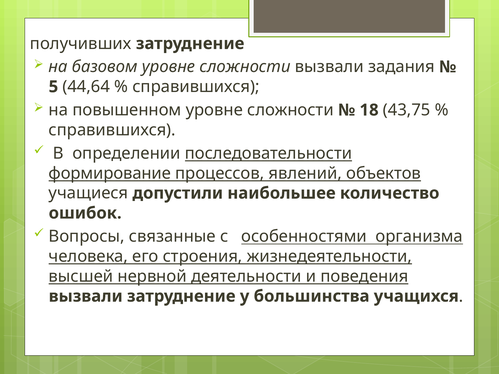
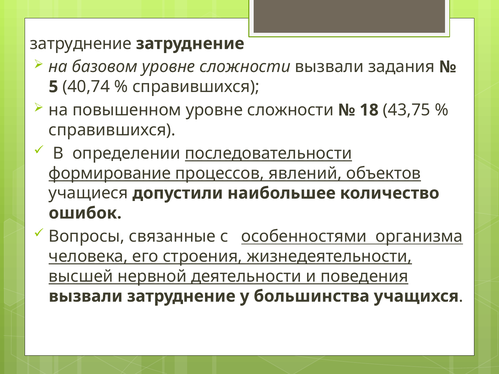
получивших: получивших -> затруднение (81, 44)
44,64: 44,64 -> 40,74 (86, 87)
